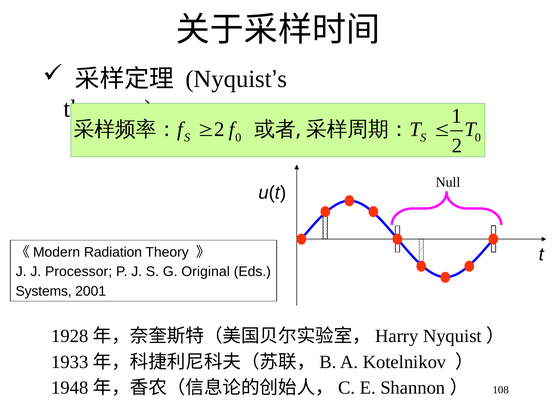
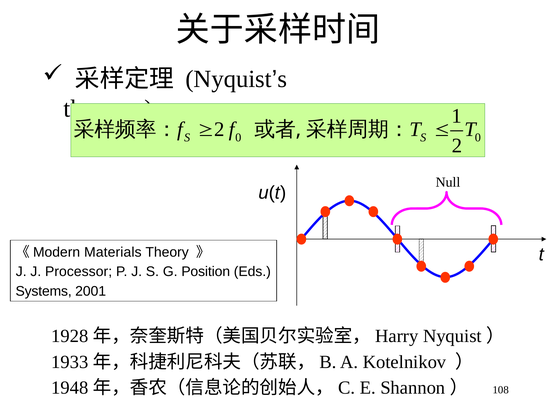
Radiation: Radiation -> Materials (113, 252)
Original: Original -> Position (206, 272)
